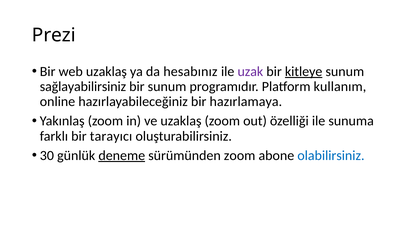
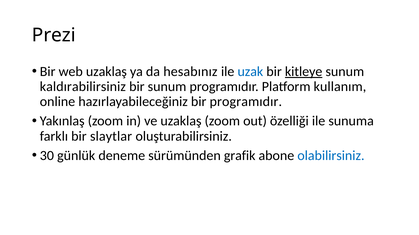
uzak colour: purple -> blue (250, 72)
sağlayabilirsiniz: sağlayabilirsiniz -> kaldırabilirsiniz (83, 87)
bir hazırlamaya: hazırlamaya -> programıdır (246, 102)
tarayıcı: tarayıcı -> slaytlar (111, 137)
deneme underline: present -> none (122, 156)
sürümünden zoom: zoom -> grafik (240, 156)
